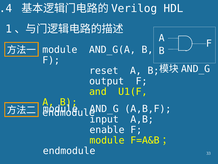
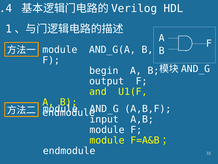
reset: reset -> begin (104, 70)
enable: enable -> module (107, 130)
